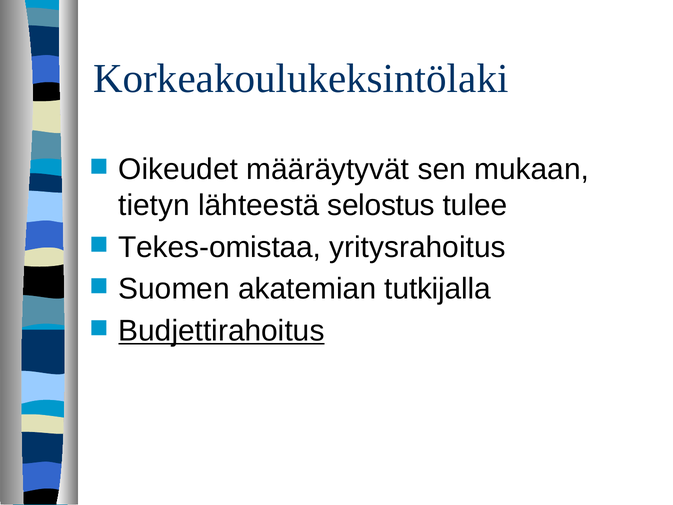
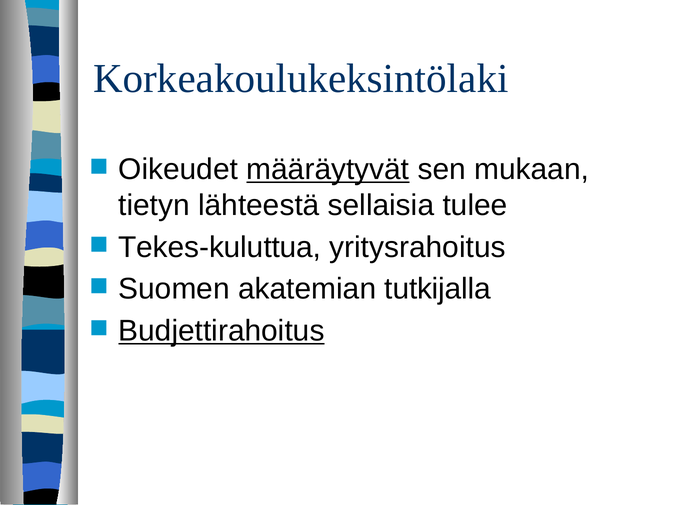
määräytyvät underline: none -> present (328, 169)
selostus: selostus -> sellaisia (381, 205)
Tekes-omistaa: Tekes-omistaa -> Tekes-kuluttua (220, 247)
